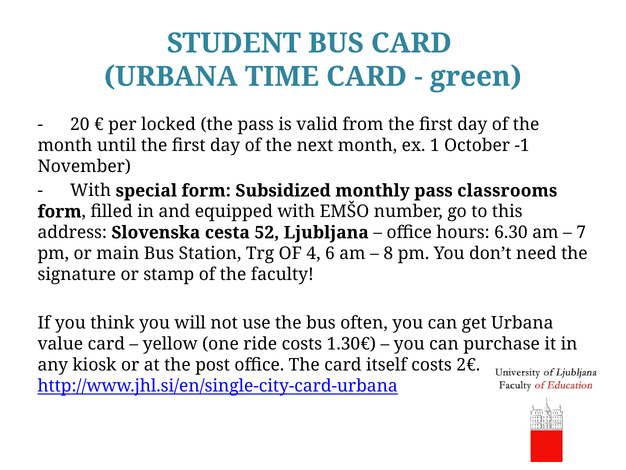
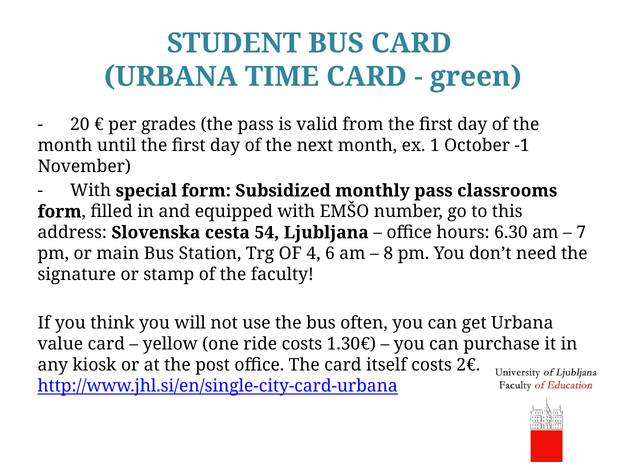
locked: locked -> grades (169, 124)
52: 52 -> 54 (267, 232)
